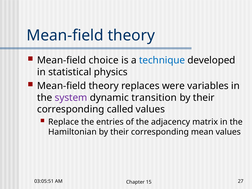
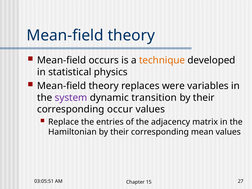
choice: choice -> occurs (104, 60)
technique colour: blue -> orange (162, 60)
called: called -> occur (120, 109)
